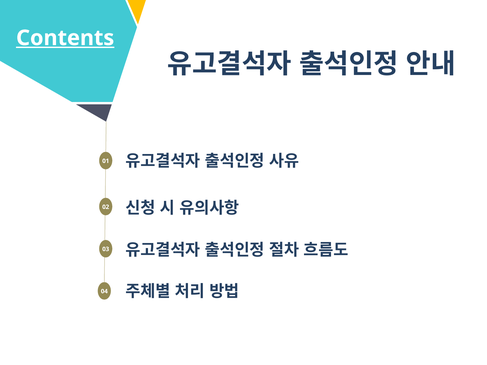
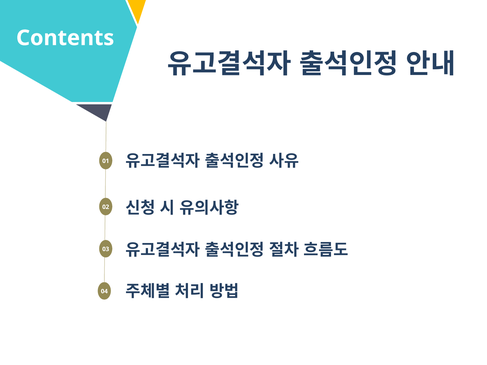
Contents underline: present -> none (65, 38)
